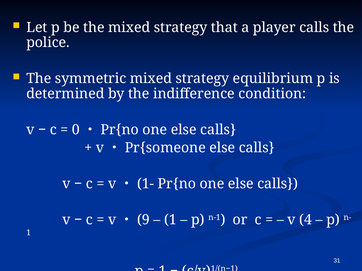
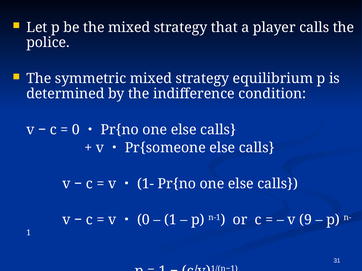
9: 9 -> 0 (143, 220)
4: 4 -> 9 (306, 220)
